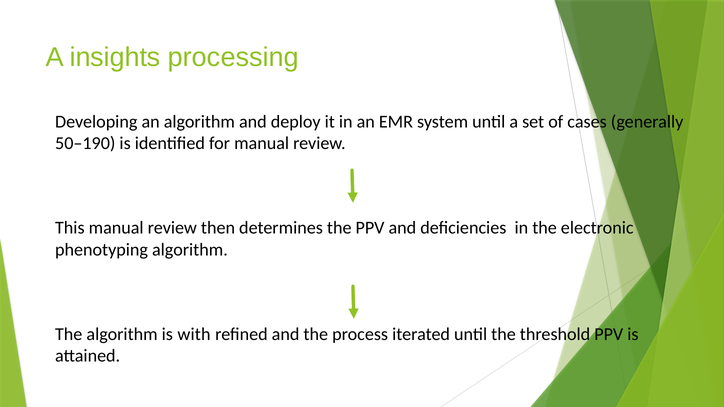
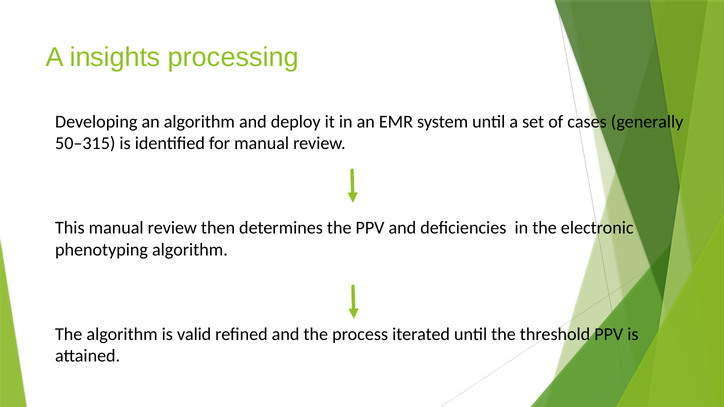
50–190: 50–190 -> 50–315 (85, 143)
with: with -> valid (194, 334)
